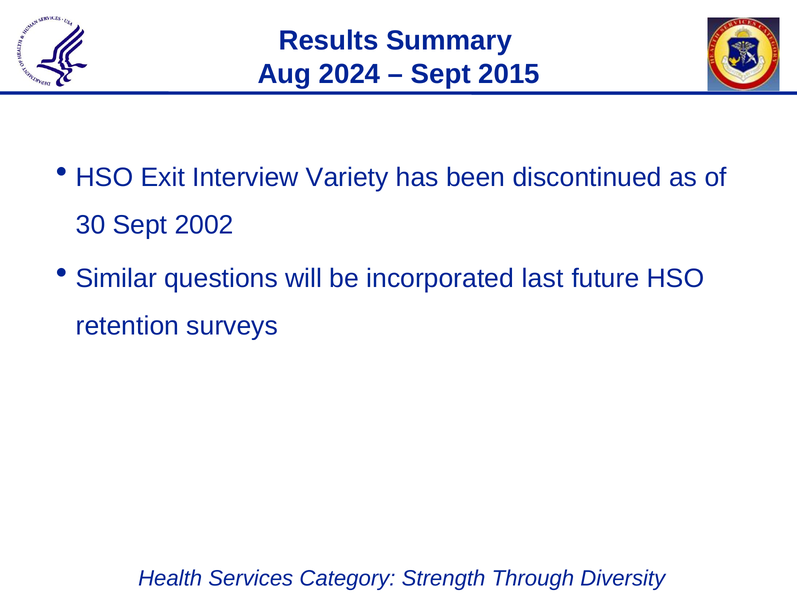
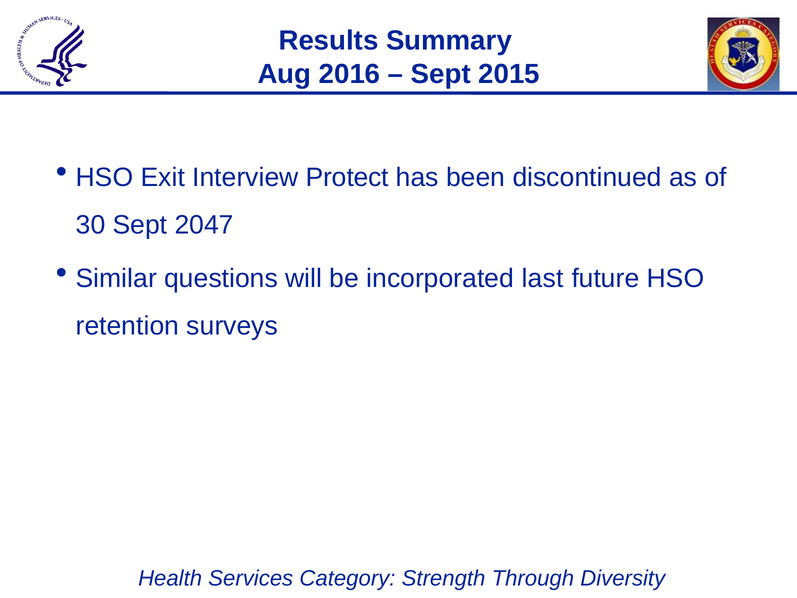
2024: 2024 -> 2016 (350, 74)
Variety: Variety -> Protect (347, 177)
2002: 2002 -> 2047 (204, 225)
